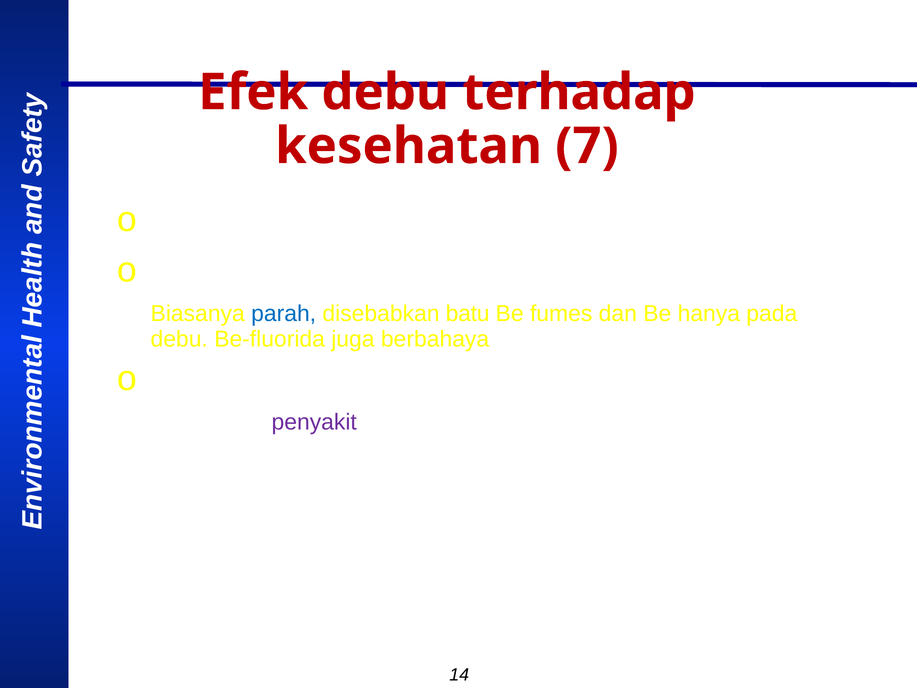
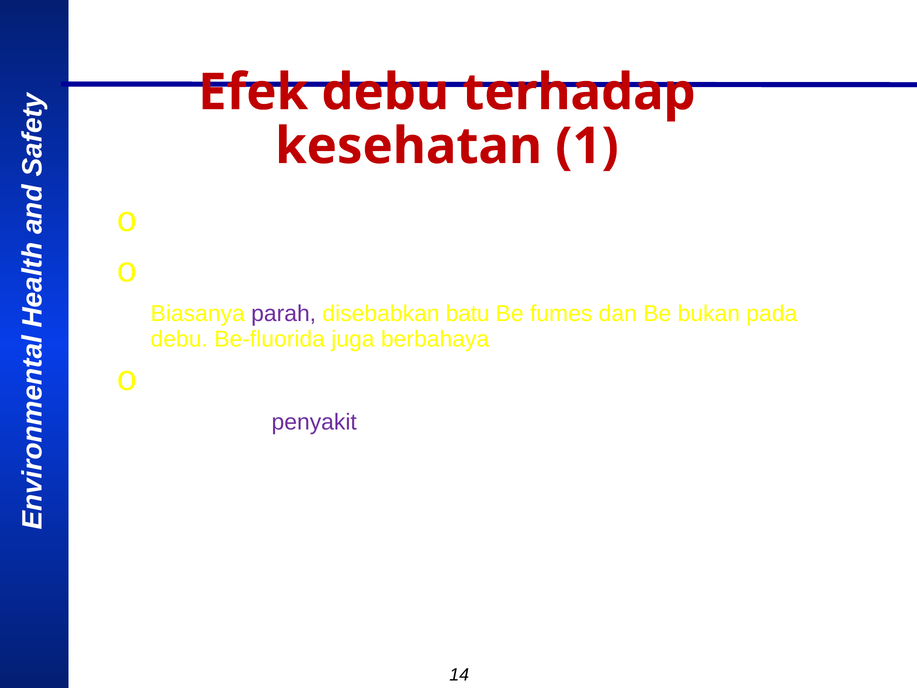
7: 7 -> 1 (587, 146)
parah colour: blue -> purple (284, 313)
hanya: hanya -> bukan (709, 313)
